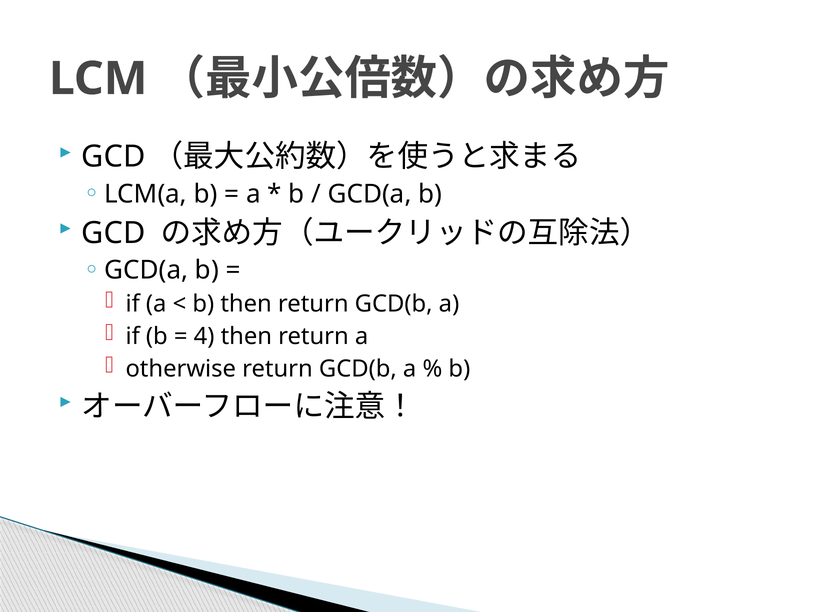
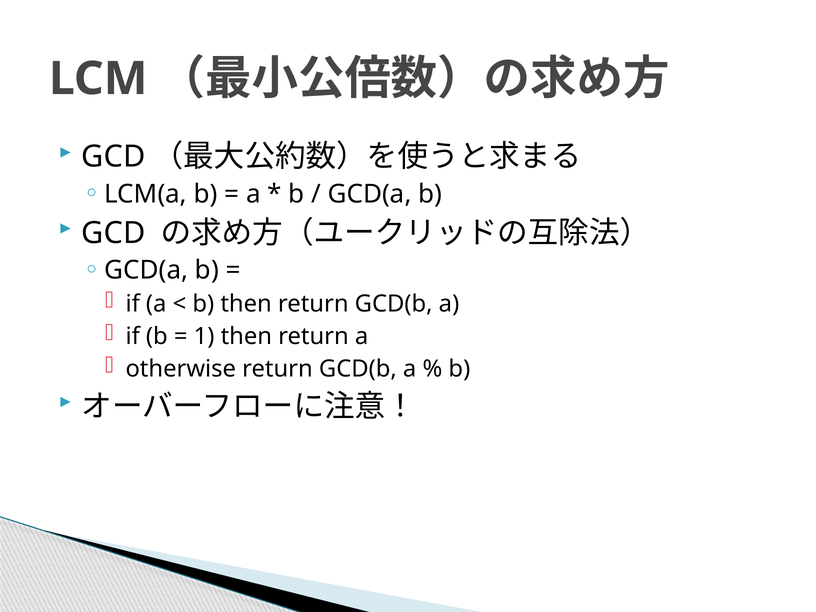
4: 4 -> 1 (204, 337)
